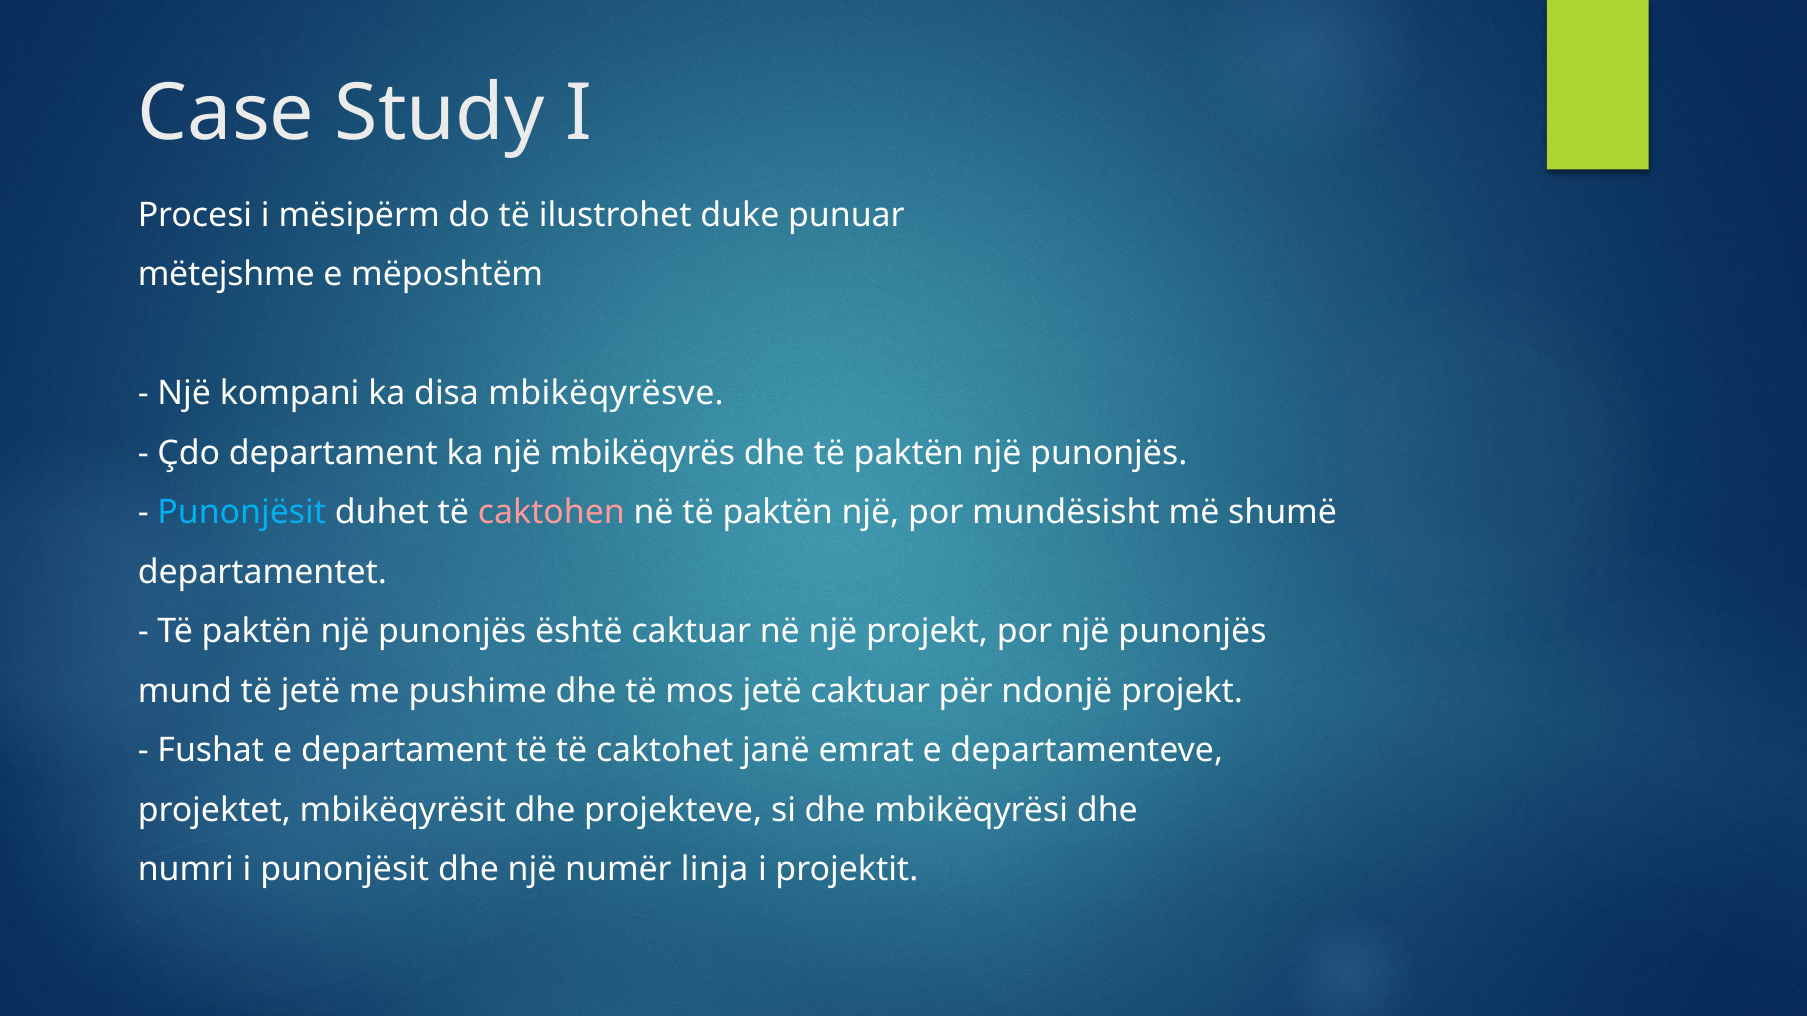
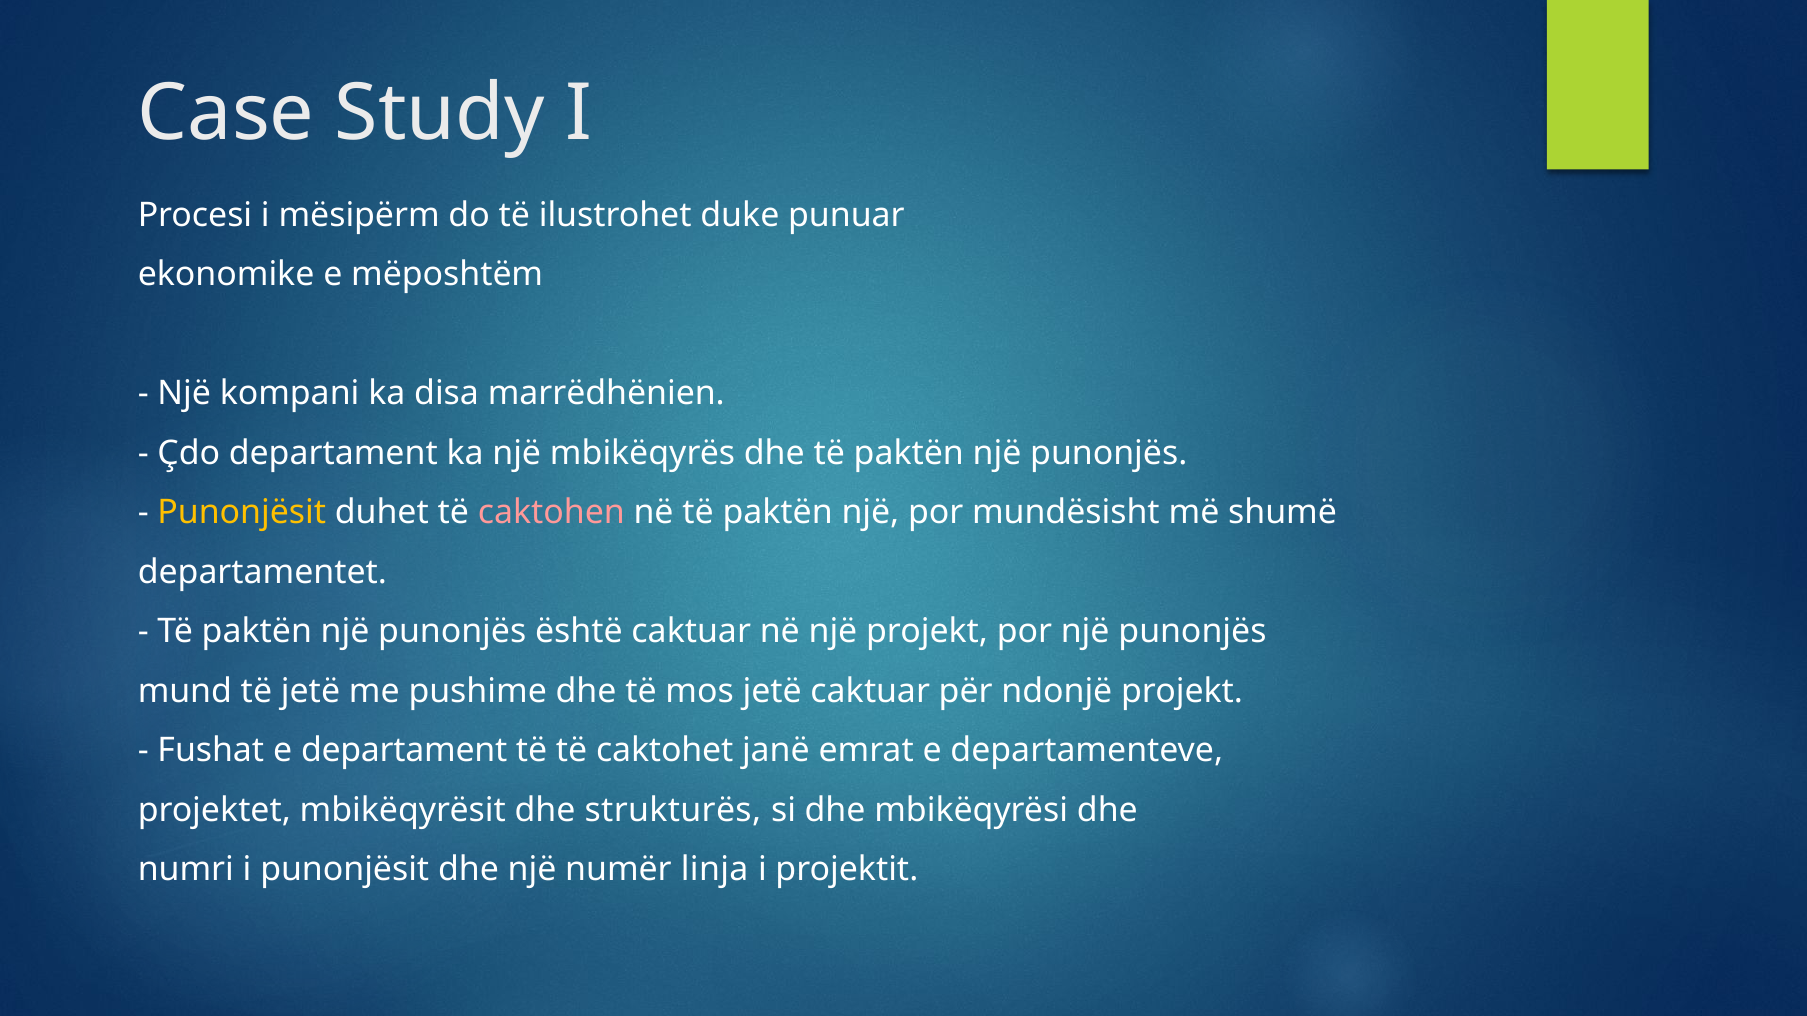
mëtejshme: mëtejshme -> ekonomike (226, 275)
mbikëqyrësve: mbikëqyrësve -> marrëdhënien (606, 394)
Punonjësit colour: light blue -> yellow (242, 513)
projekteve: projekteve -> strukturës (673, 810)
